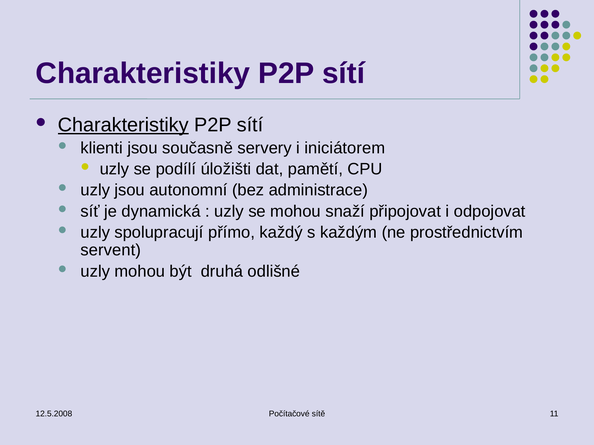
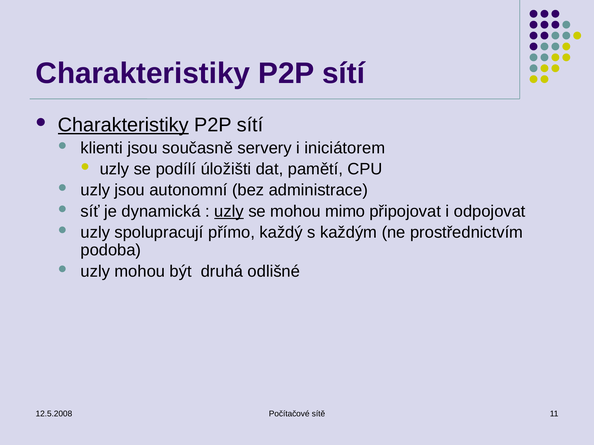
uzly underline: none -> present (229, 212)
snaží: snaží -> mimo (345, 212)
servent: servent -> podoba (111, 250)
